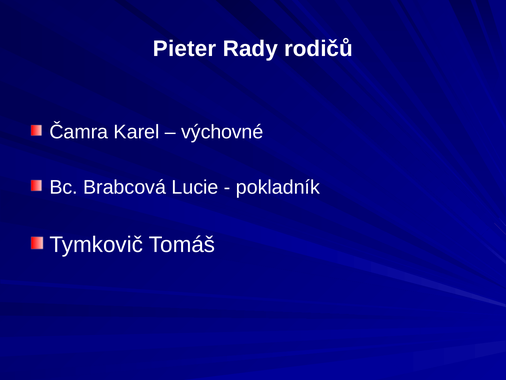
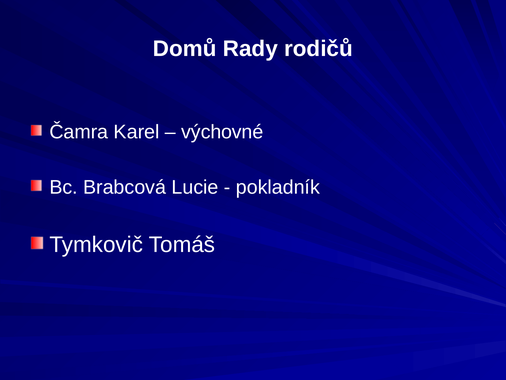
Pieter: Pieter -> Domů (185, 49)
